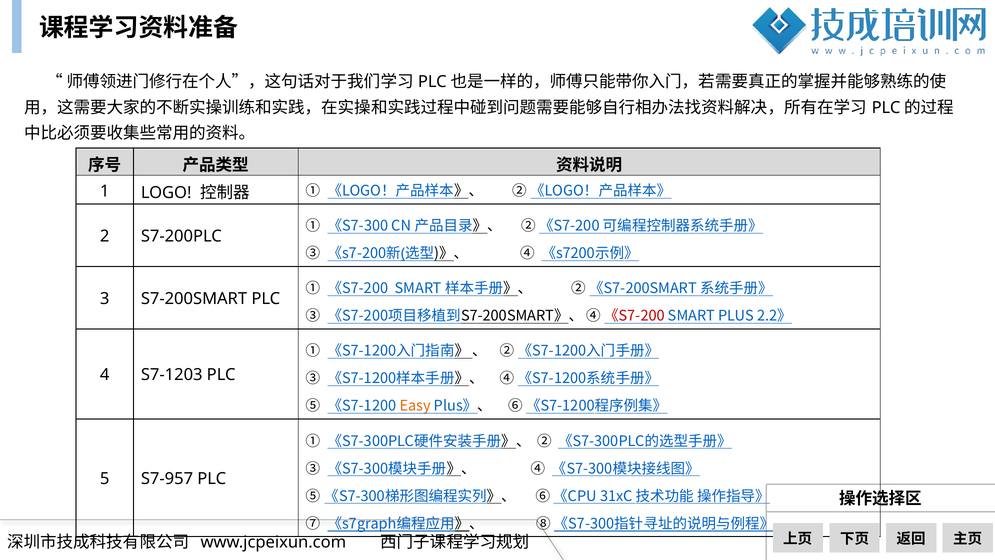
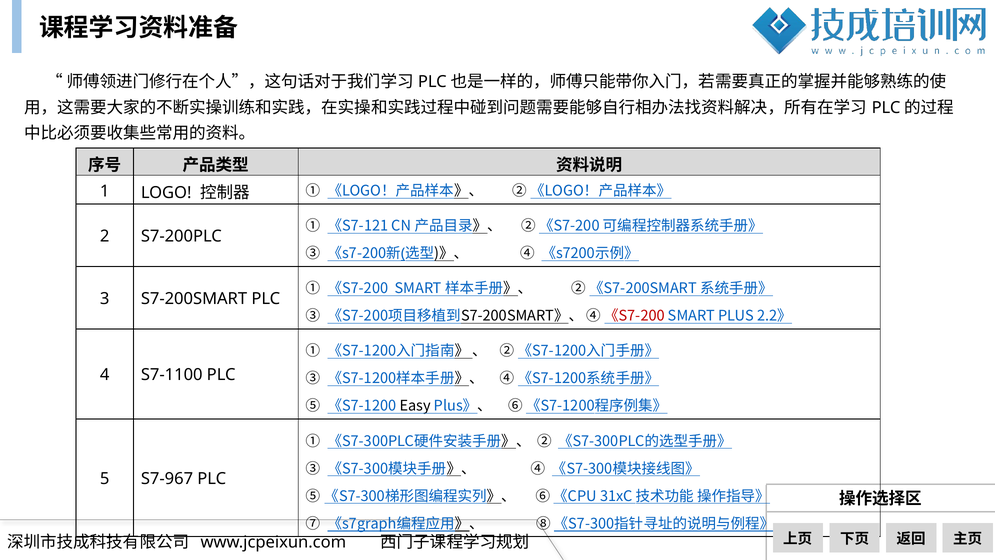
《S7-300: 《S7-300 -> 《S7-121 (358, 226)
S7-1203: S7-1203 -> S7-1100 (172, 375)
Easy colour: orange -> black (415, 406)
S7-957: S7-957 -> S7-967 (167, 478)
